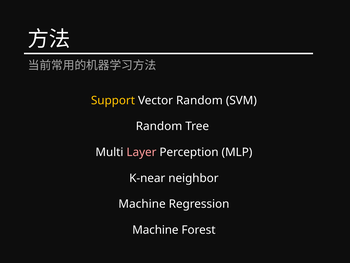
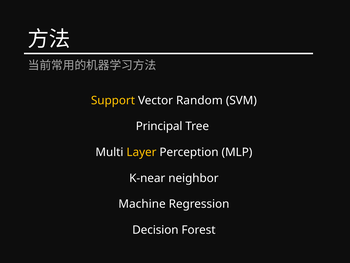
Random: Random -> Principal (159, 126)
Layer colour: pink -> yellow (141, 152)
Machine: Machine -> Decision (155, 230)
